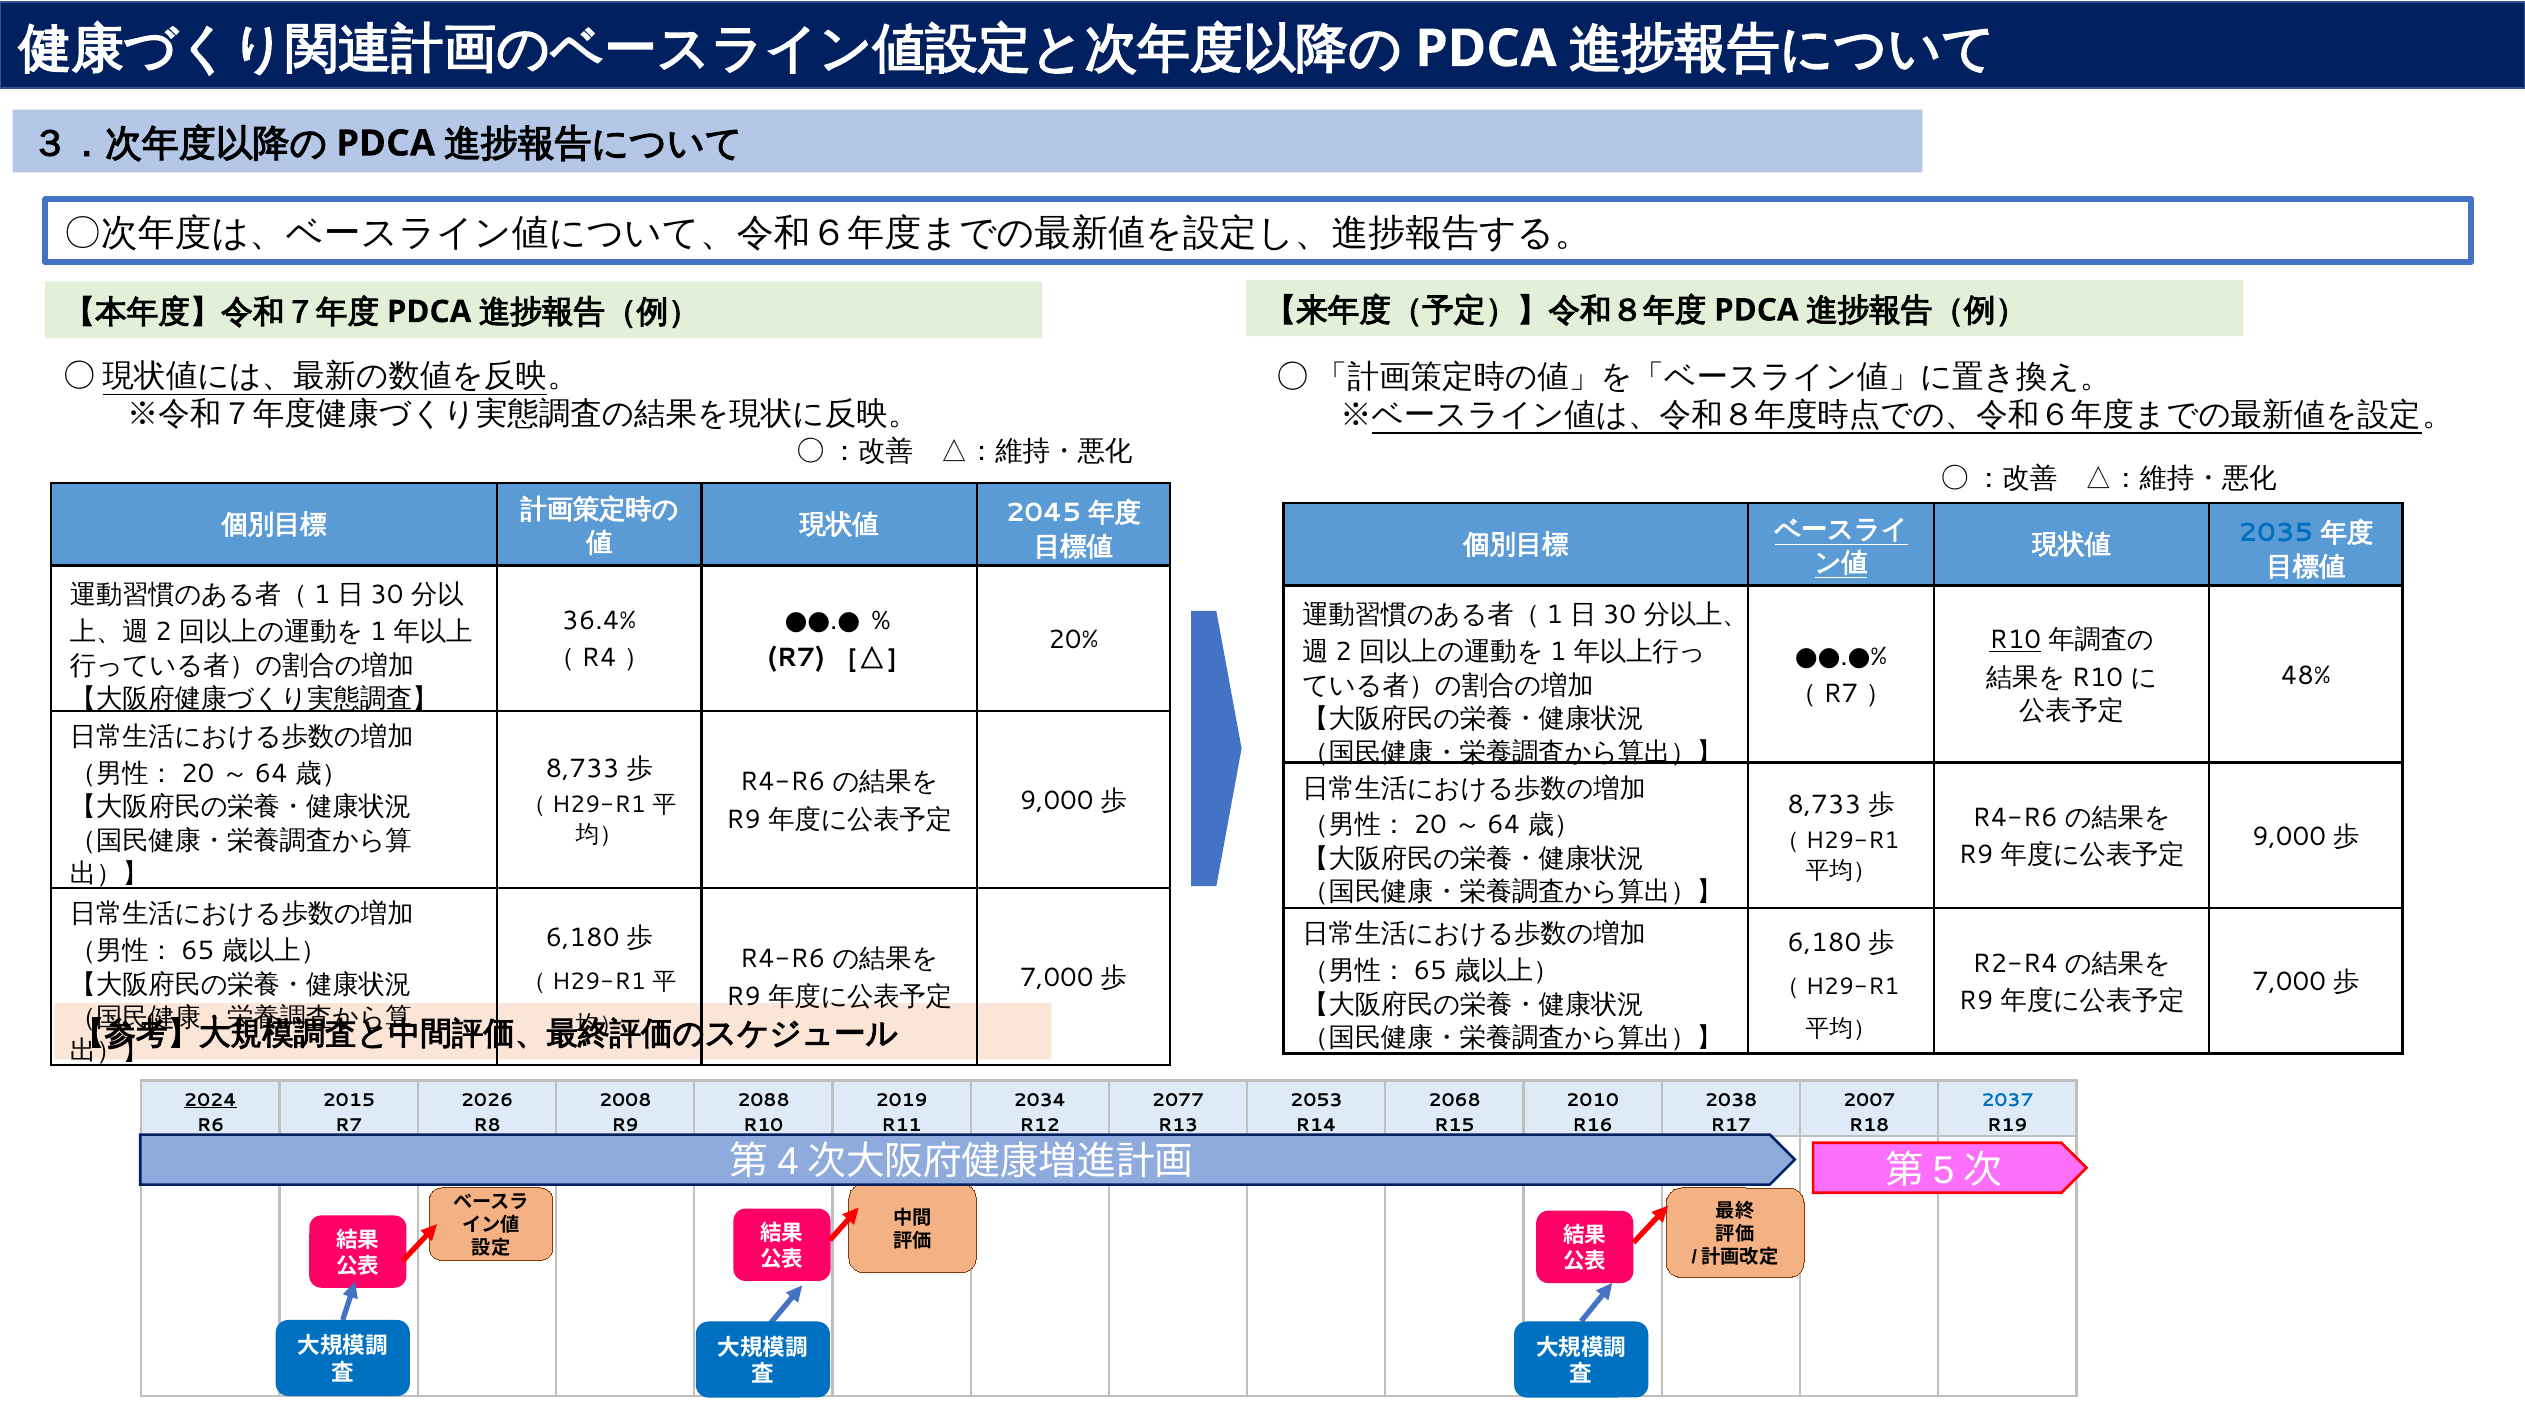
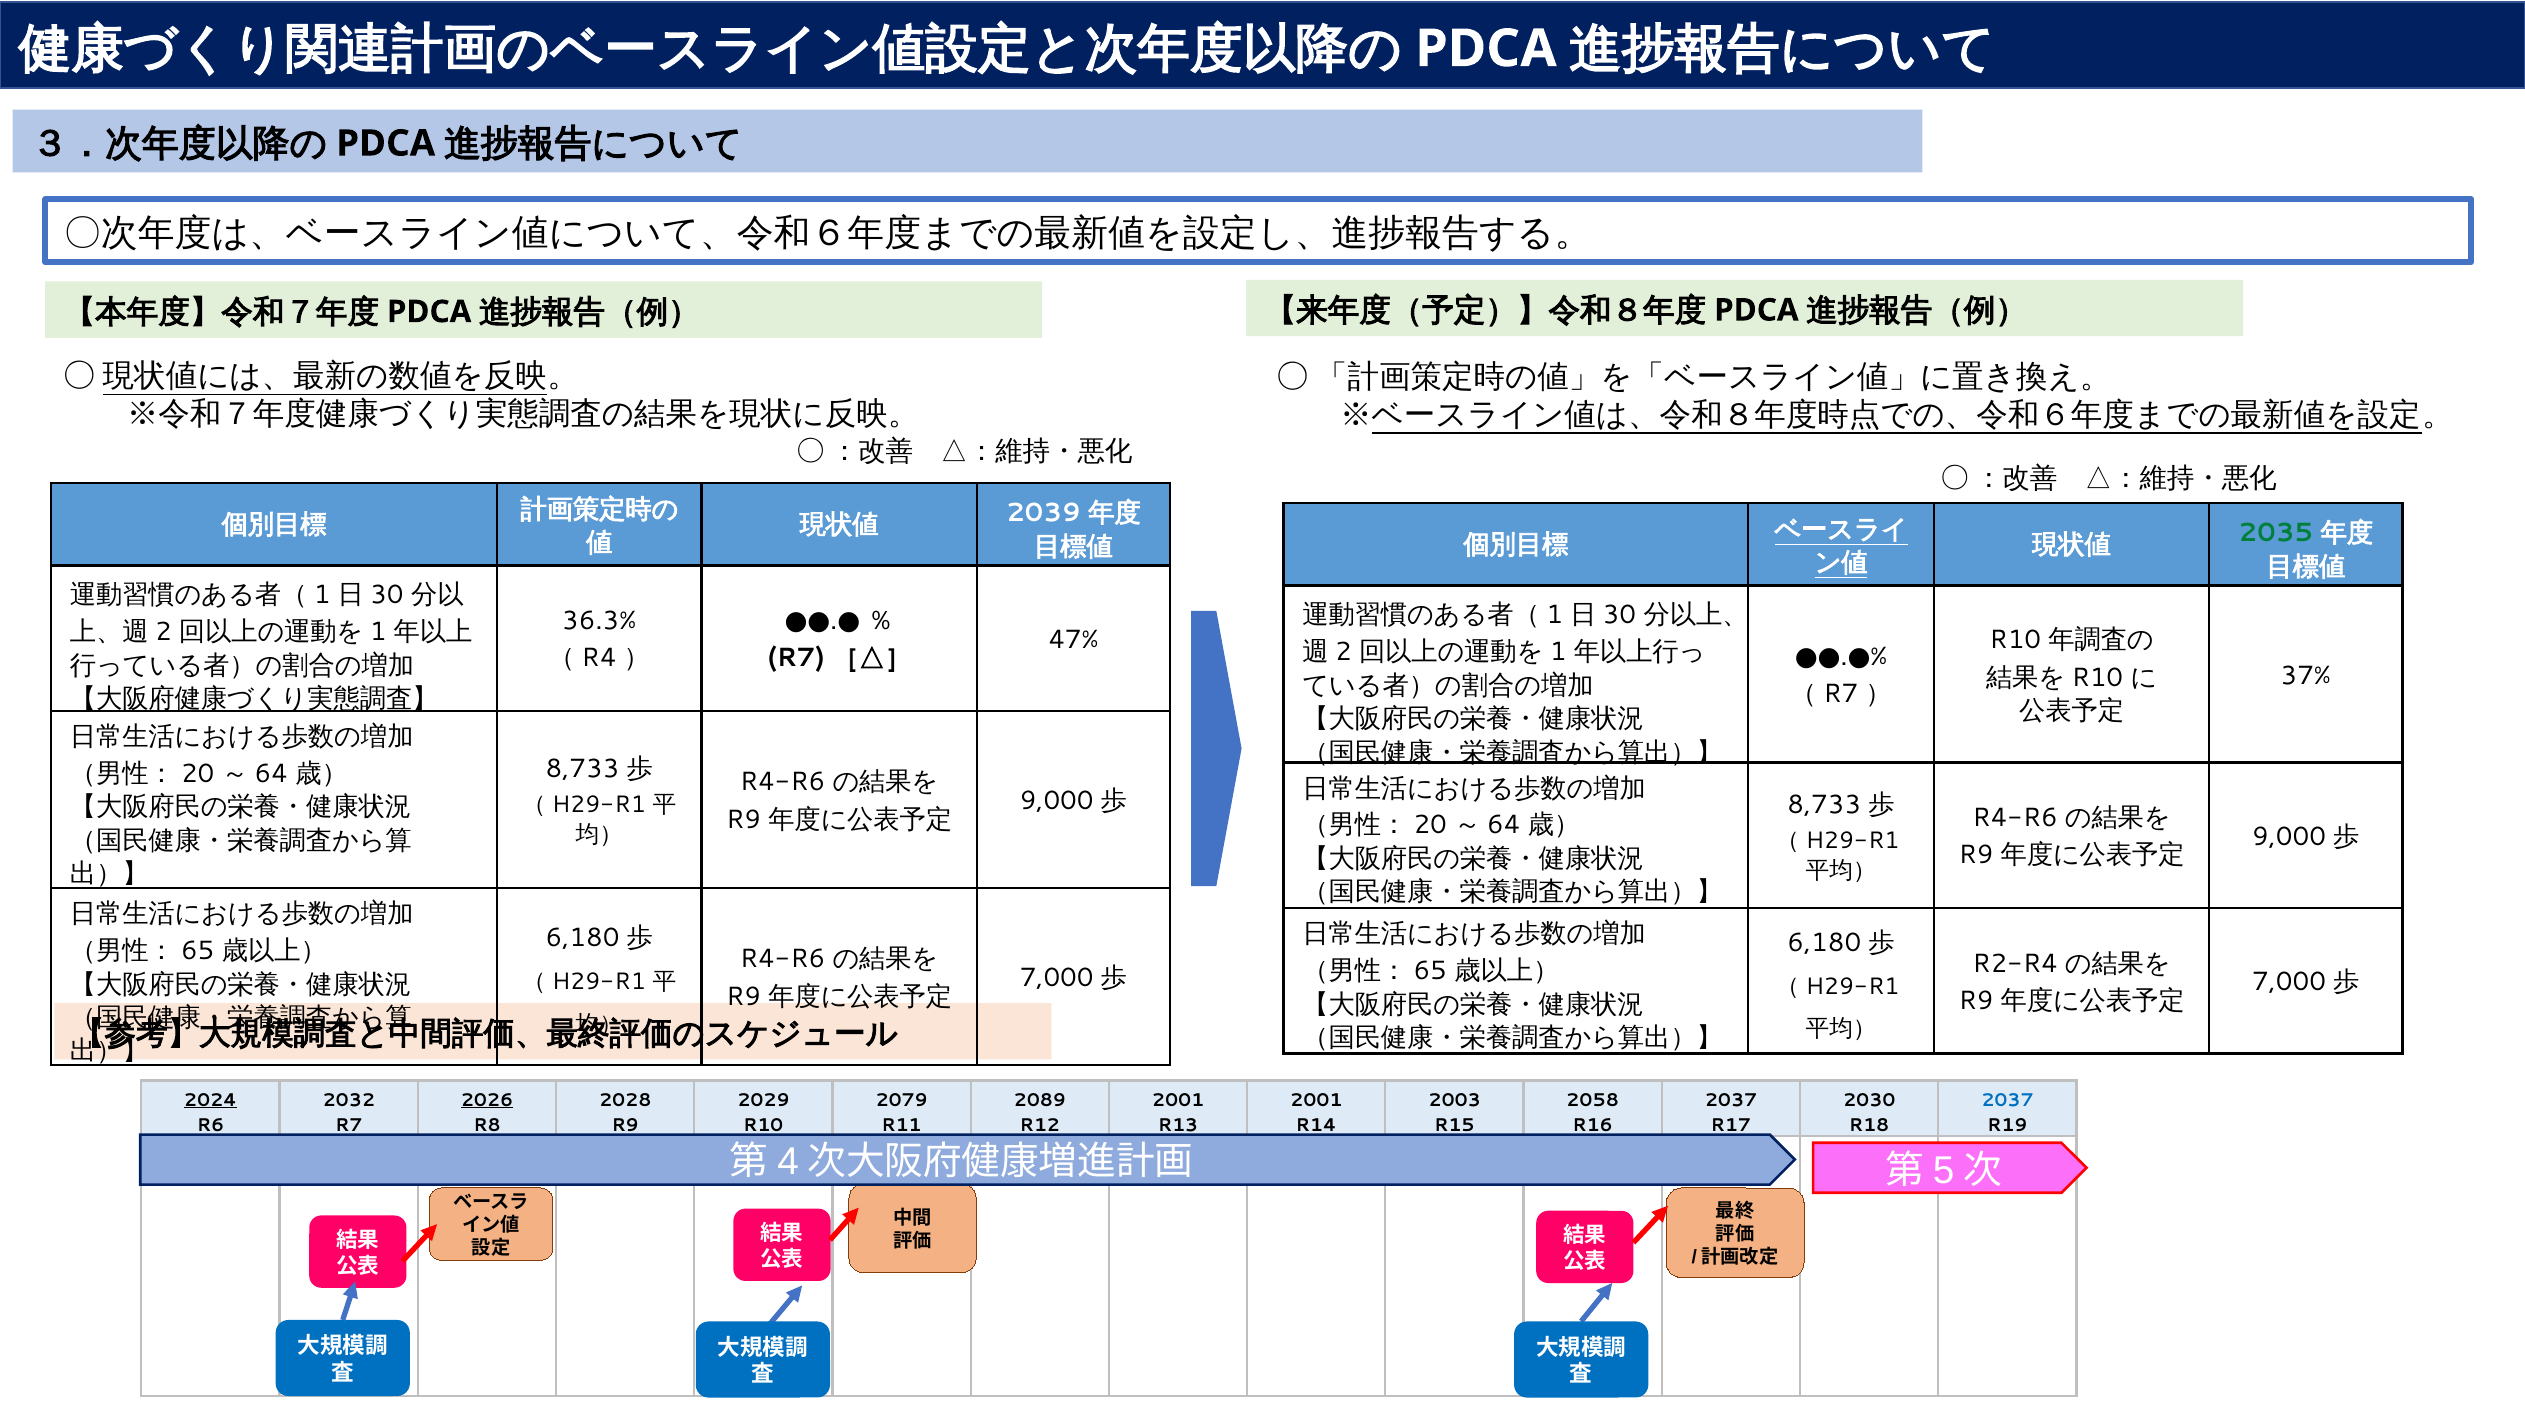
2045: 2045 -> 2039 (1043, 513)
2035 colour: blue -> green (2276, 533)
36.4%: 36.4% -> 36.3% (599, 621)
20%: 20% -> 47% (1073, 640)
R10 underline: present -> none (2015, 640)
48%: 48% -> 37% (2306, 676)
2015: 2015 -> 2032 (349, 1100)
2026 underline: none -> present (487, 1100)
2008: 2008 -> 2028 (625, 1100)
2088: 2088 -> 2029 (763, 1100)
2019: 2019 -> 2079 (902, 1100)
2034: 2034 -> 2089 (1040, 1100)
2077: 2077 -> 2001 (1178, 1100)
2053: 2053 -> 2001 (1316, 1100)
2068: 2068 -> 2003 (1455, 1100)
2010: 2010 -> 2058 (1593, 1100)
2038: 2038 -> 2037 (1731, 1100)
2007: 2007 -> 2030 (1869, 1100)
